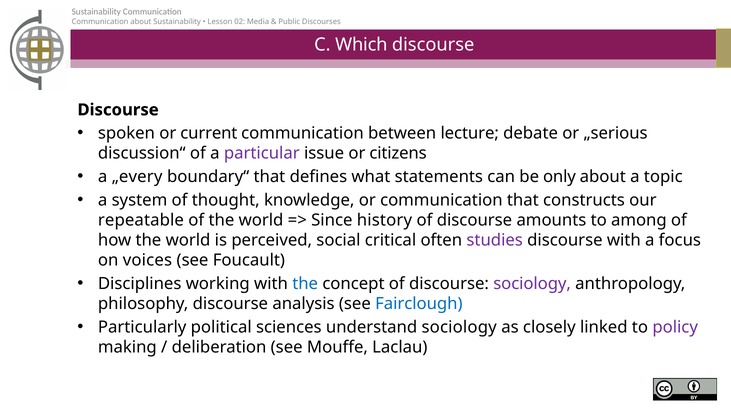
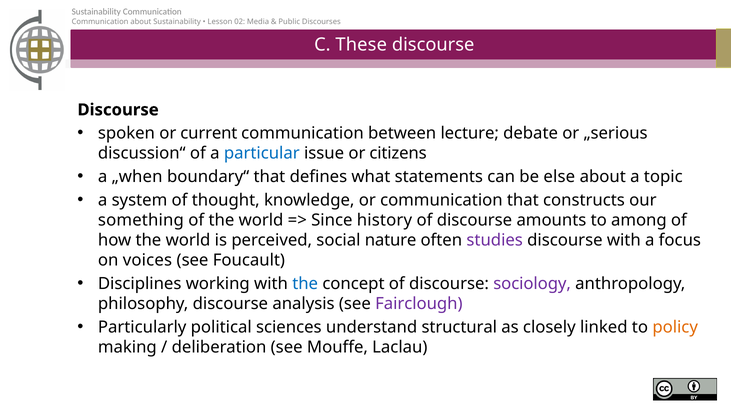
Which: Which -> These (361, 45)
particular colour: purple -> blue (262, 153)
„every: „every -> „when (137, 177)
only: only -> else (559, 177)
repeatable: repeatable -> something (141, 220)
critical: critical -> nature (391, 240)
Fairclough colour: blue -> purple (419, 304)
understand sociology: sociology -> structural (459, 327)
policy colour: purple -> orange (675, 327)
